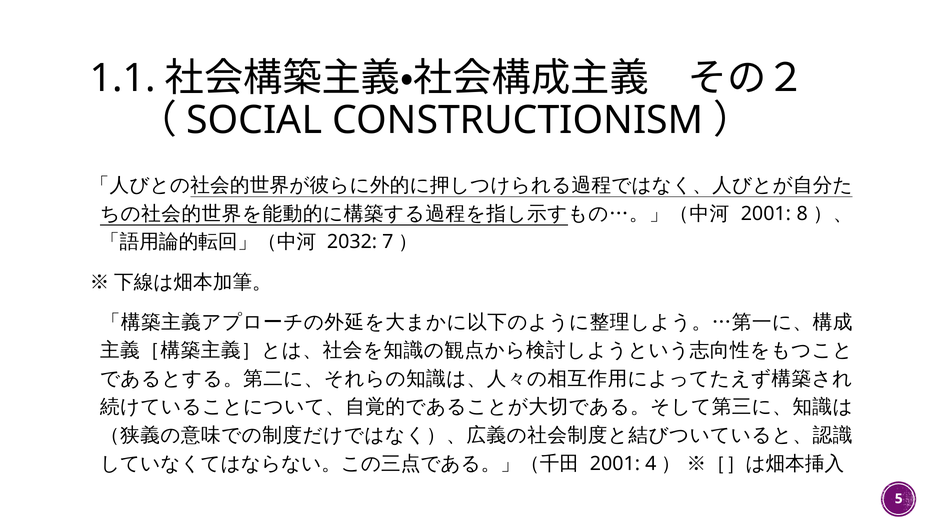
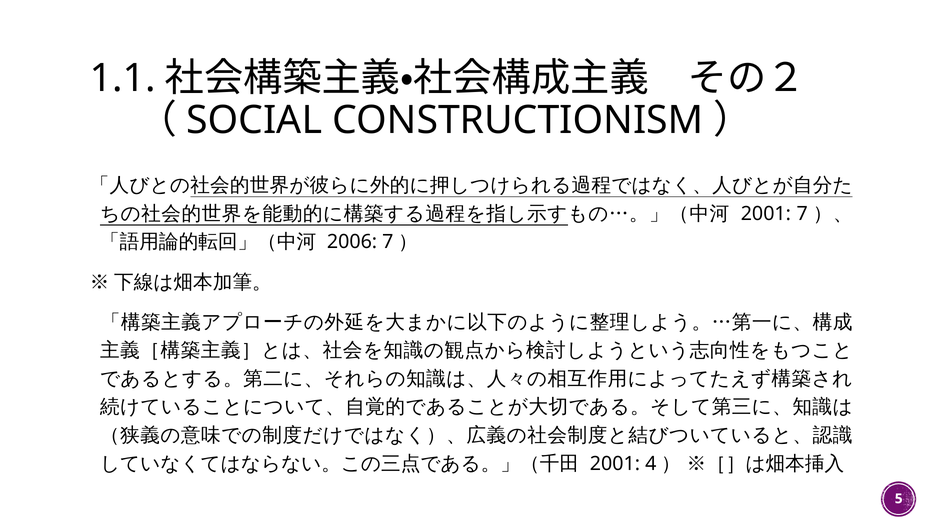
8: 8 -> 7 (802, 214)
2032: 2032 -> 2006 (352, 242)
